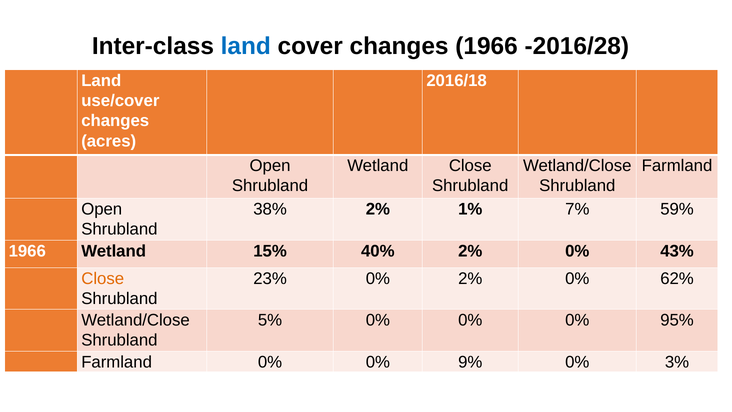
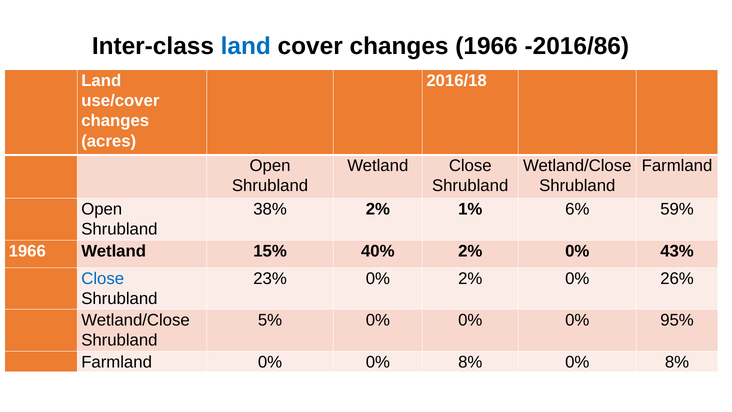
-2016/28: -2016/28 -> -2016/86 (577, 46)
7%: 7% -> 6% (577, 209)
Close colour: orange -> blue (103, 278)
62%: 62% -> 26% (677, 278)
0% 0% 9%: 9% -> 8% (470, 362)
3%: 3% -> 8% (677, 362)
